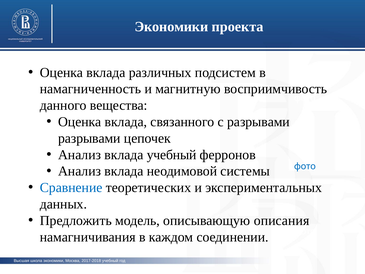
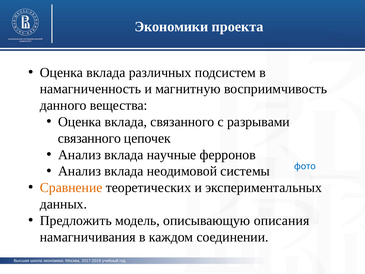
разрывами: разрывами -> связанного (89, 138)
вклада учебный: учебный -> научные (172, 155)
Сравнение colour: blue -> orange (71, 188)
